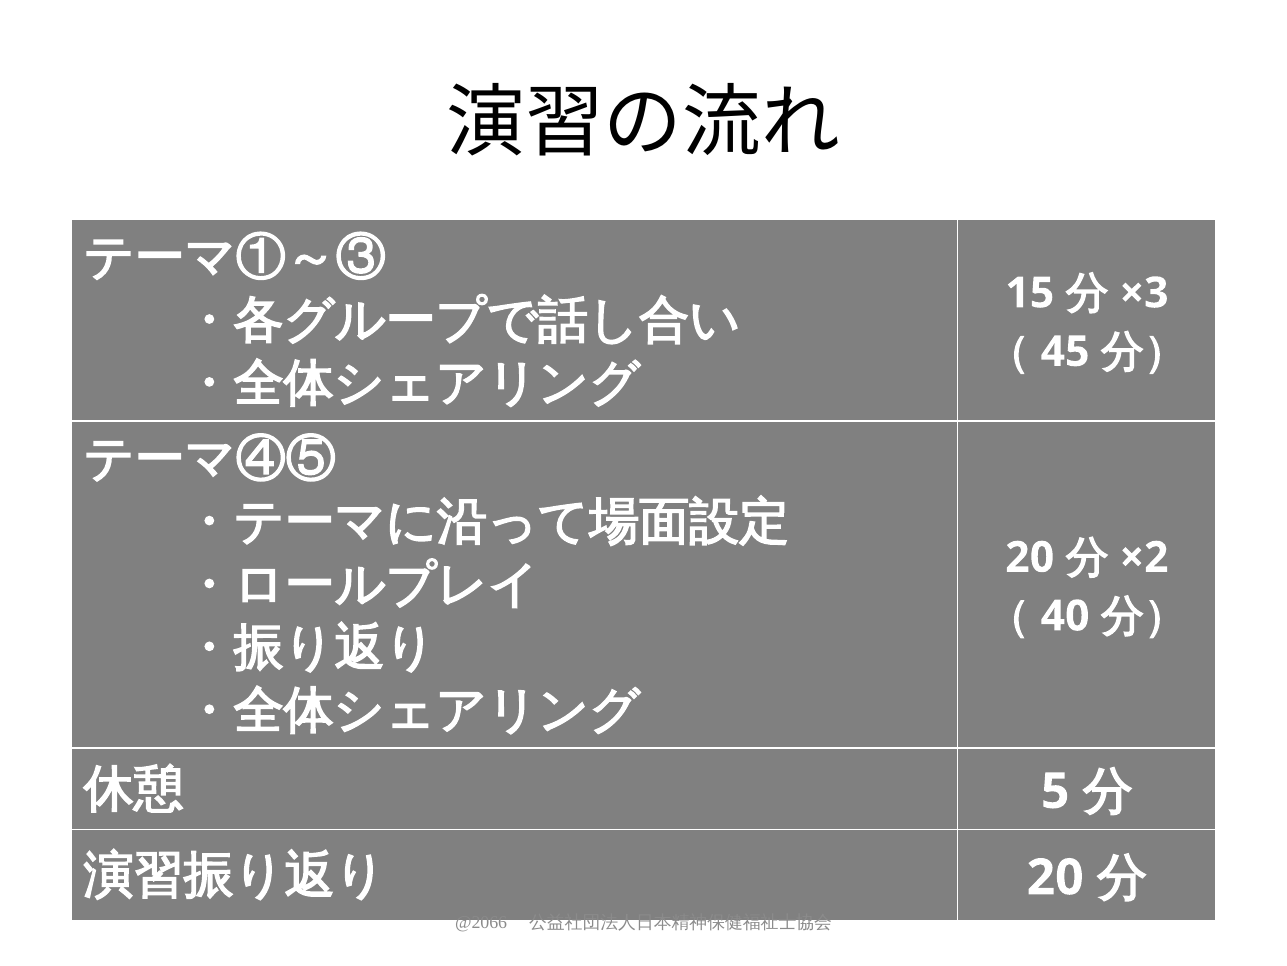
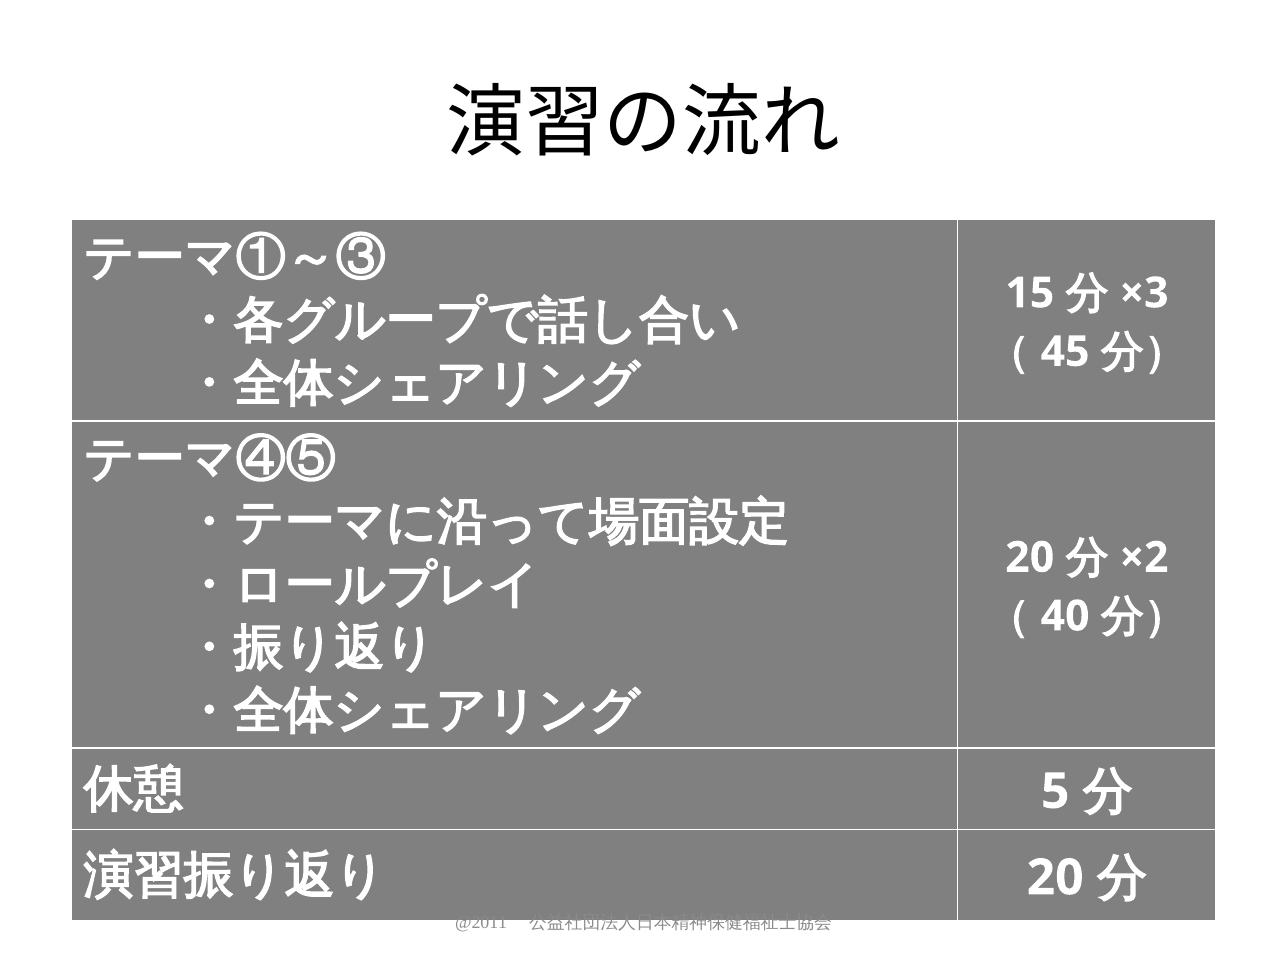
@2066: @2066 -> @2011 (481, 922)
